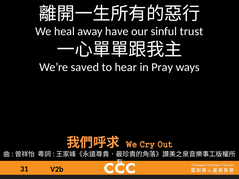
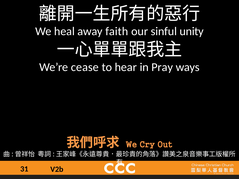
have: have -> faith (117, 31)
trust: trust -> unity (192, 31)
saved: saved -> cease (85, 67)
